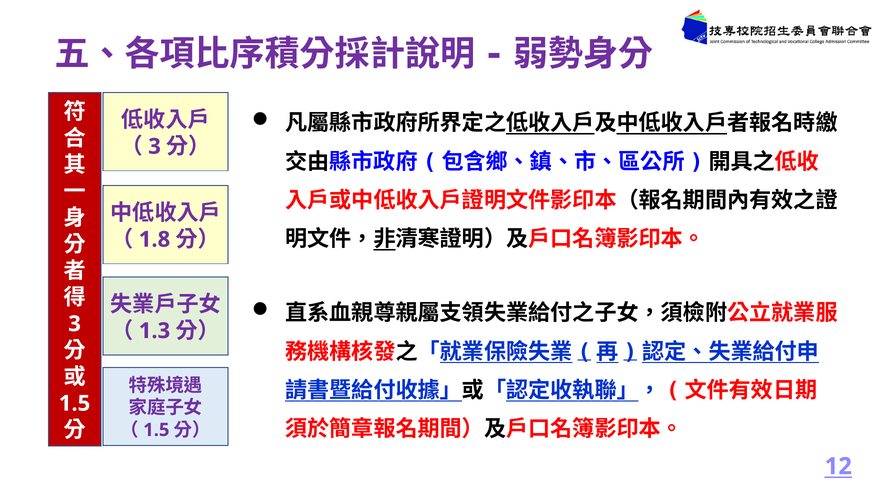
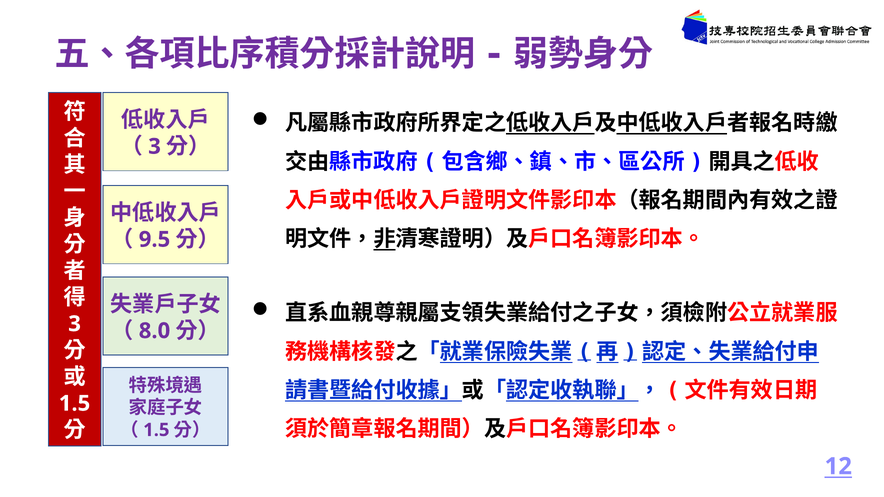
1.8: 1.8 -> 9.5 (154, 240)
1.3: 1.3 -> 8.0 (154, 331)
